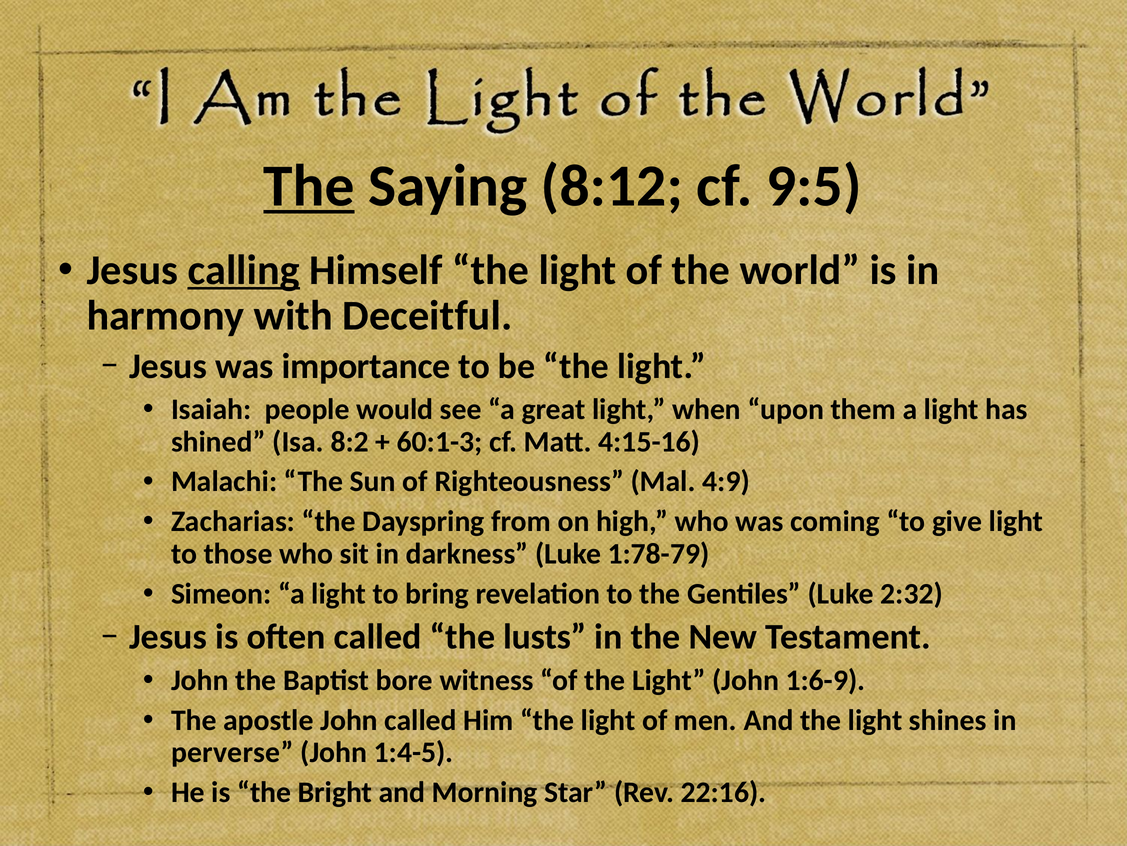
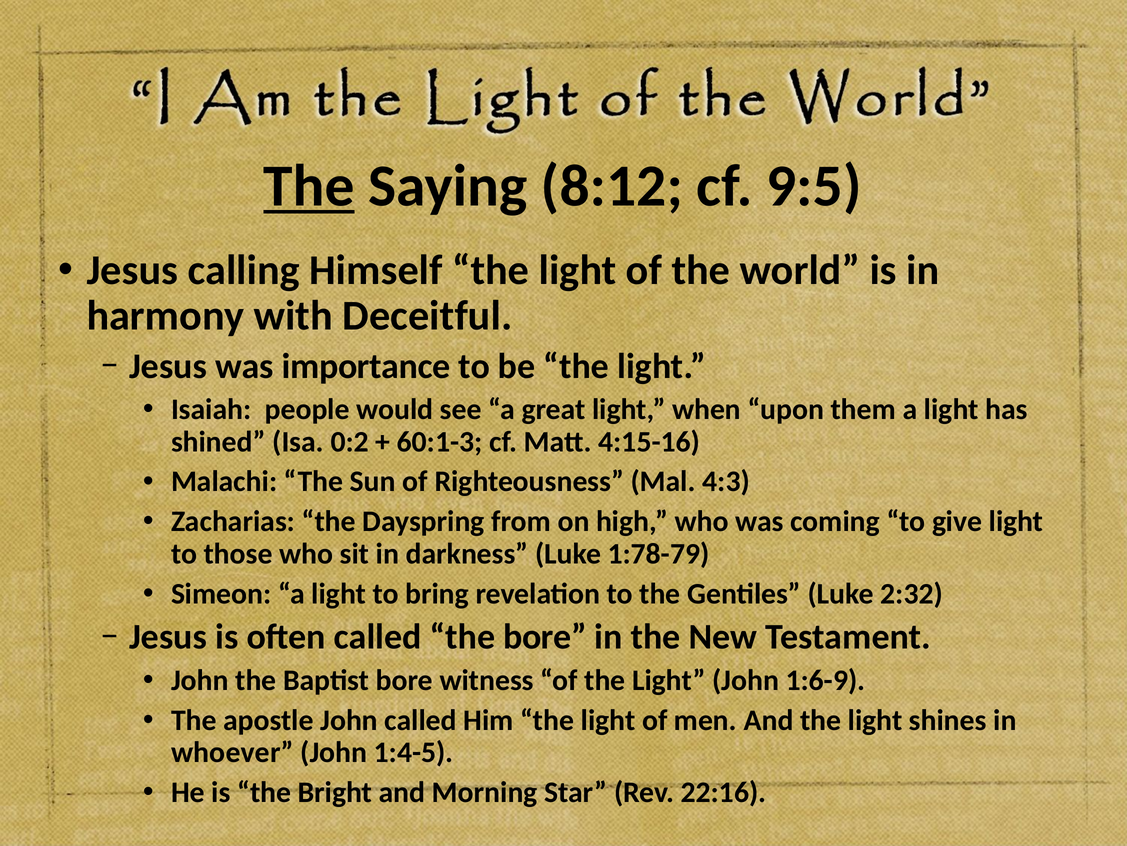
calling underline: present -> none (244, 270)
8:2: 8:2 -> 0:2 (350, 441)
4:9: 4:9 -> 4:3 (726, 481)
the lusts: lusts -> bore (545, 637)
perverse: perverse -> whoever (232, 752)
